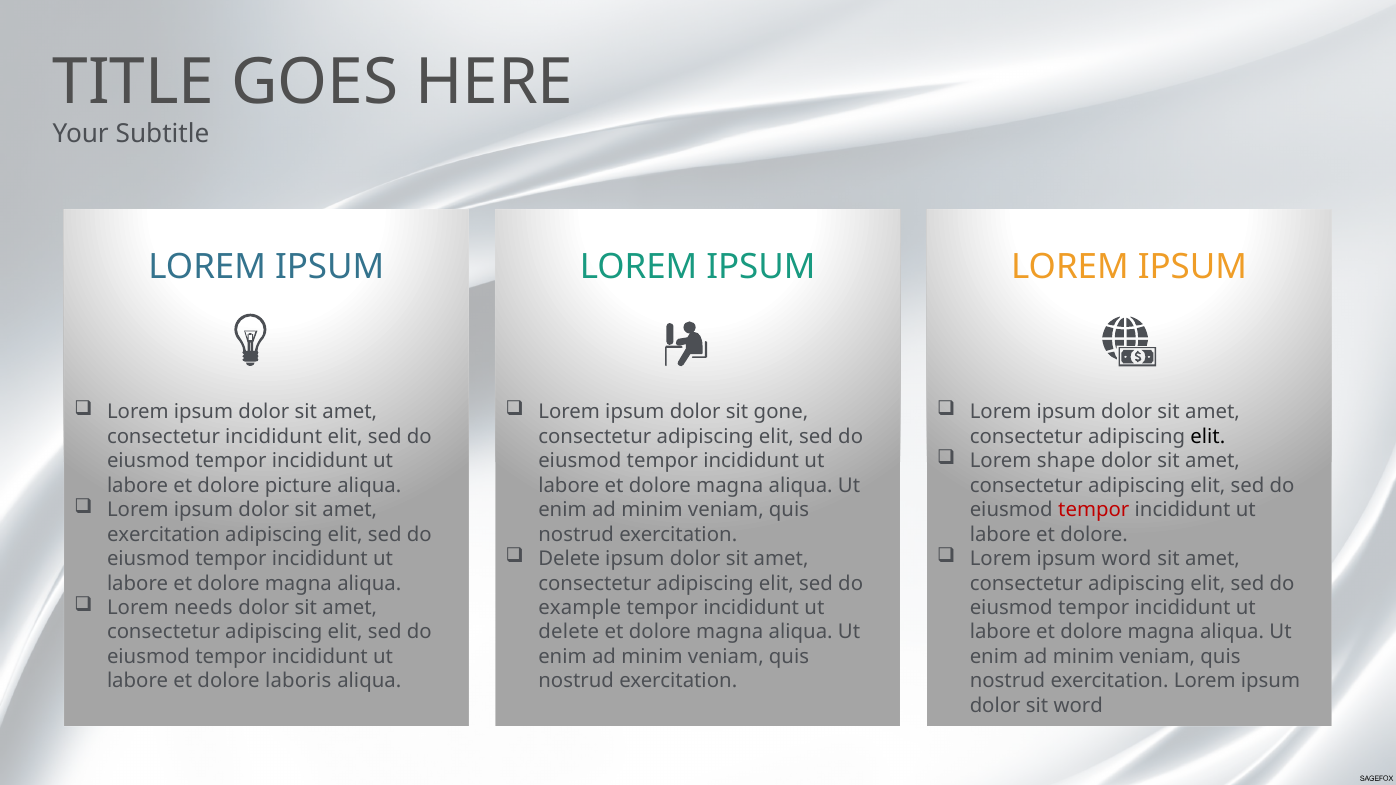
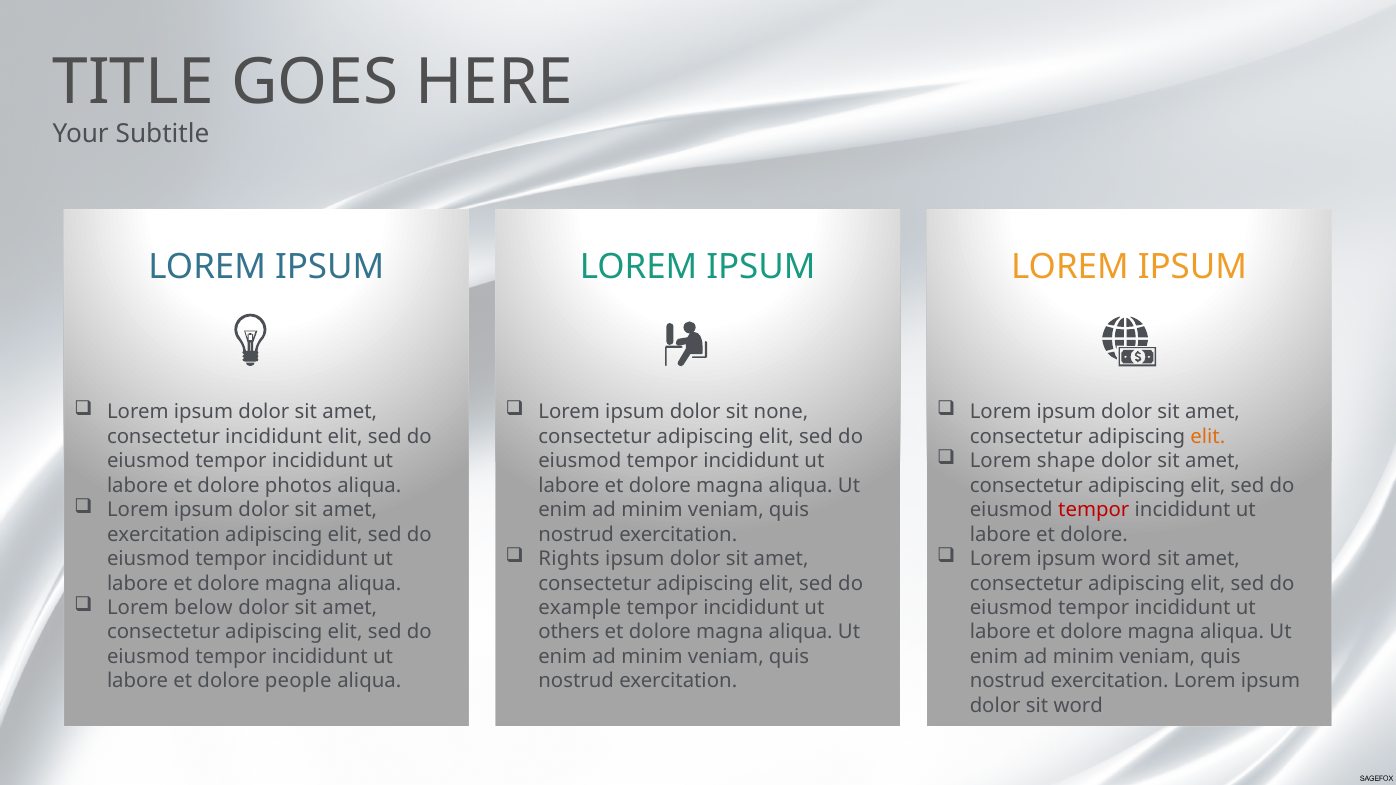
gone: gone -> none (781, 412)
elit colour: black -> orange (1208, 437)
picture: picture -> photos (298, 486)
Delete: Delete -> Rights (569, 559)
needs: needs -> below (203, 608)
delete: delete -> others (569, 632)
laboris: laboris -> people (298, 681)
